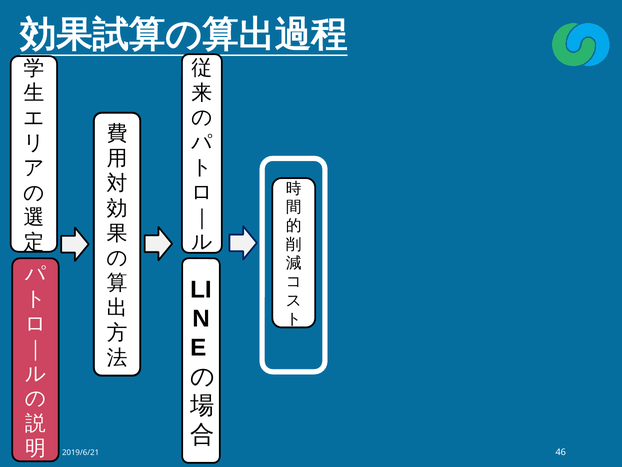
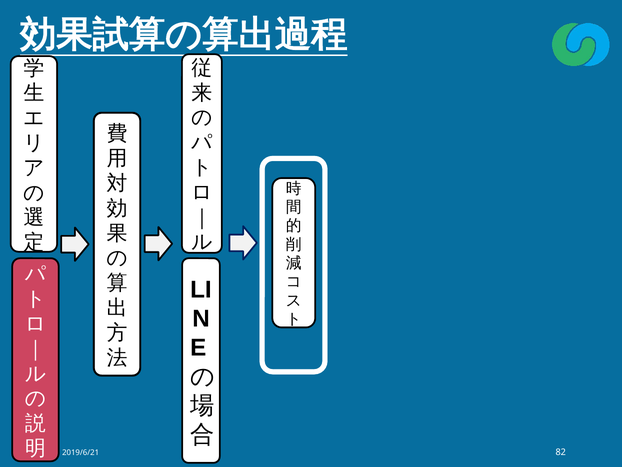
46: 46 -> 82 (561, 452)
